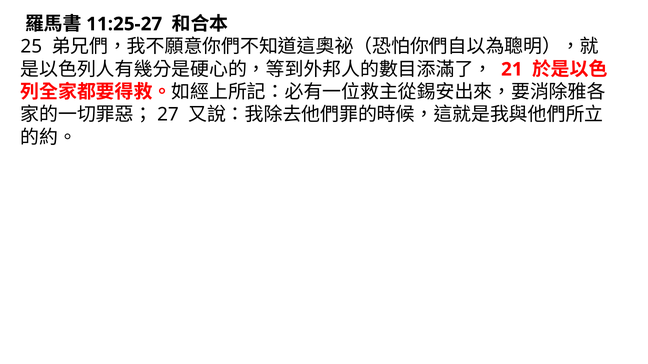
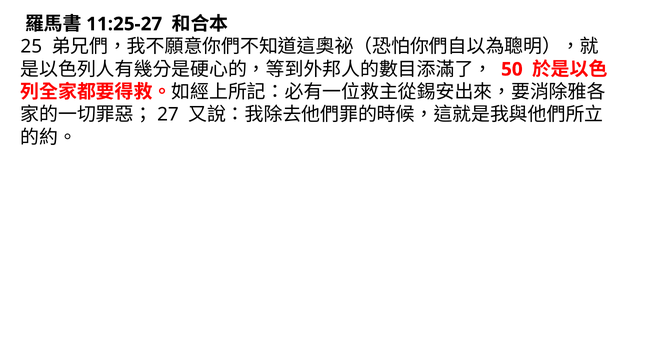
21: 21 -> 50 (512, 69)
